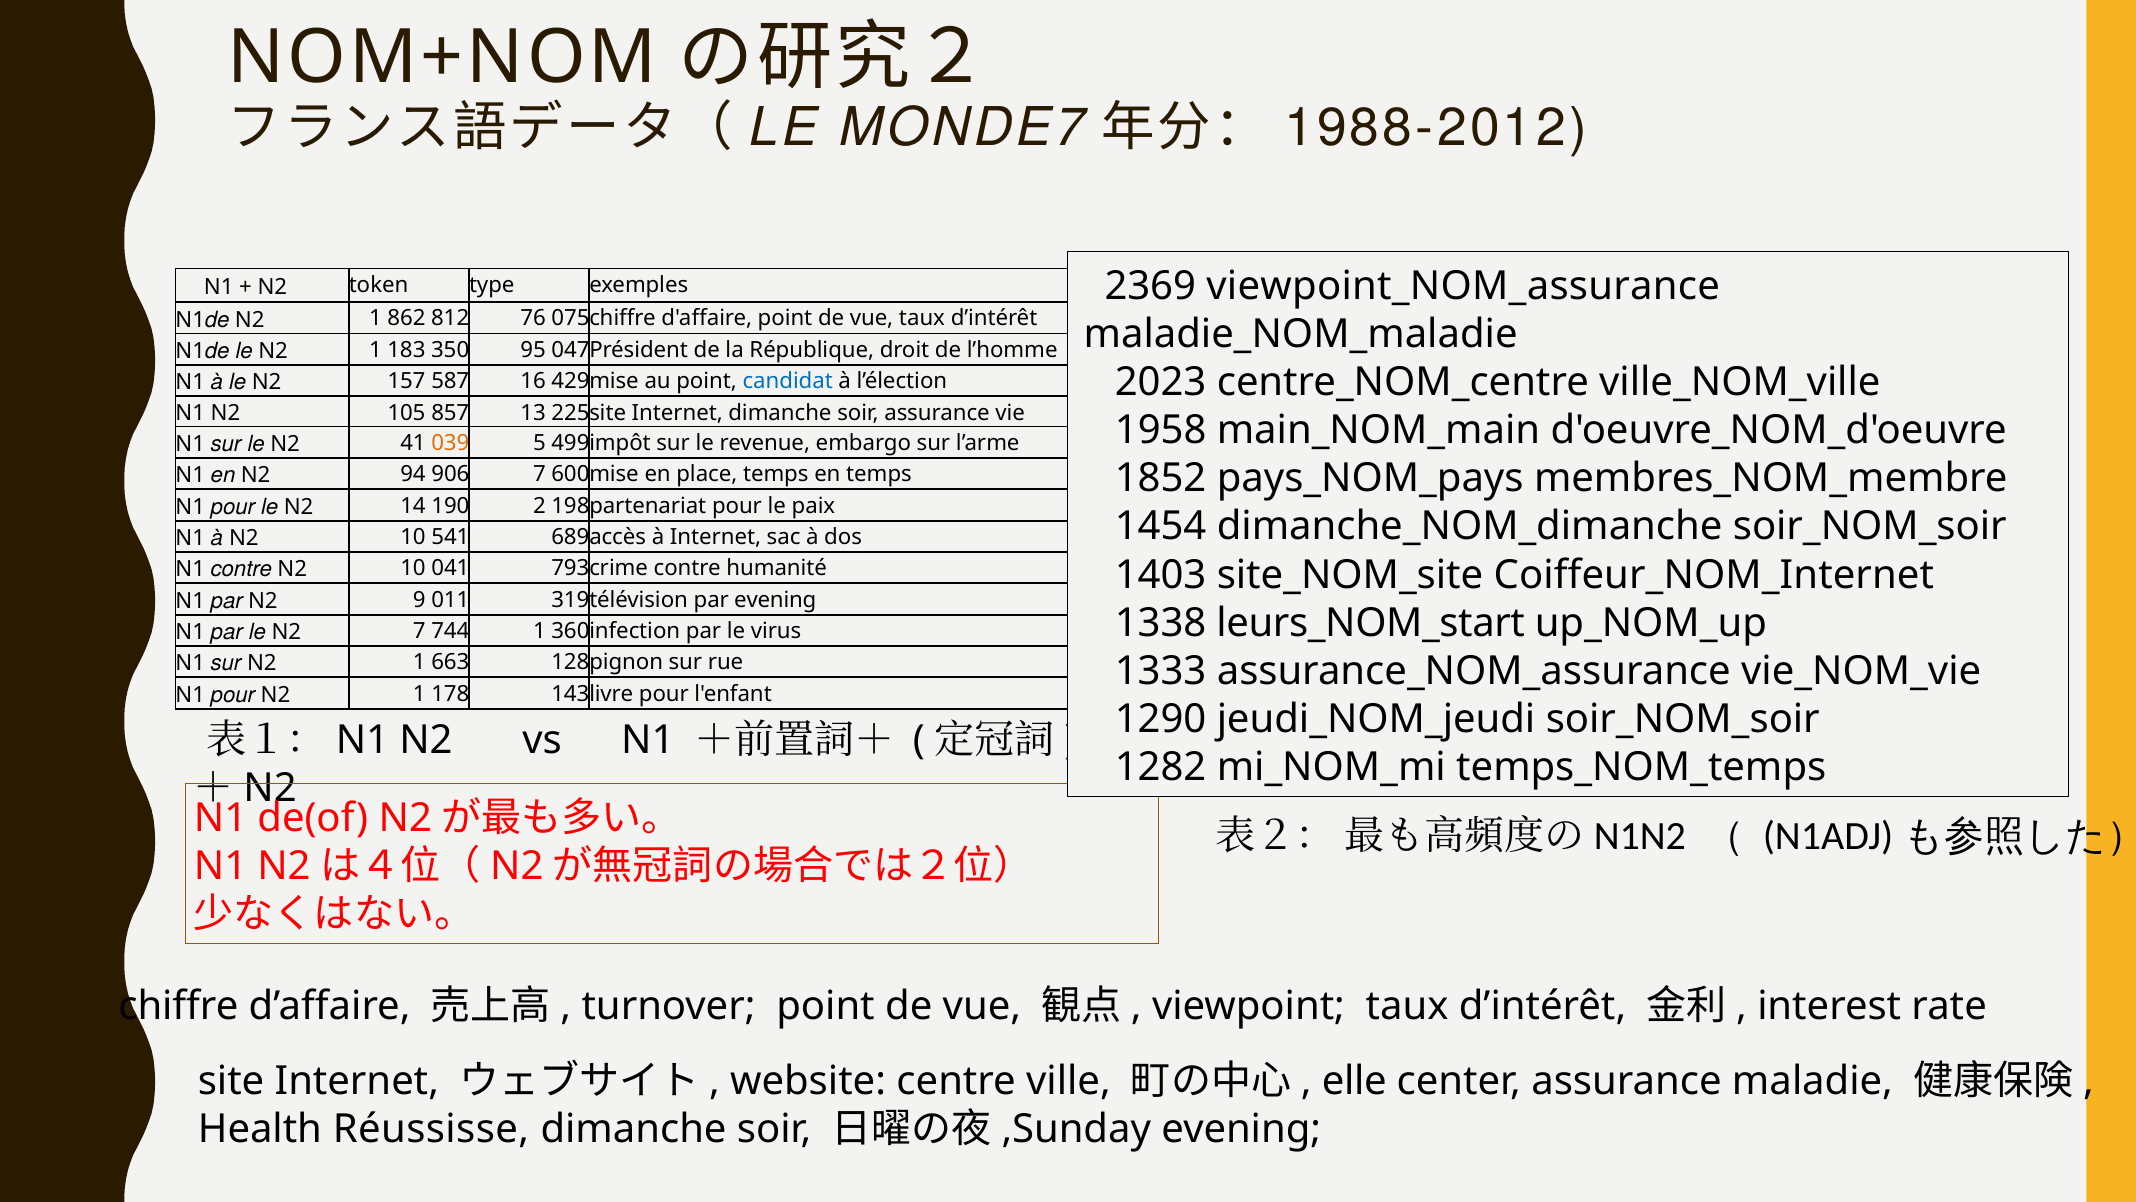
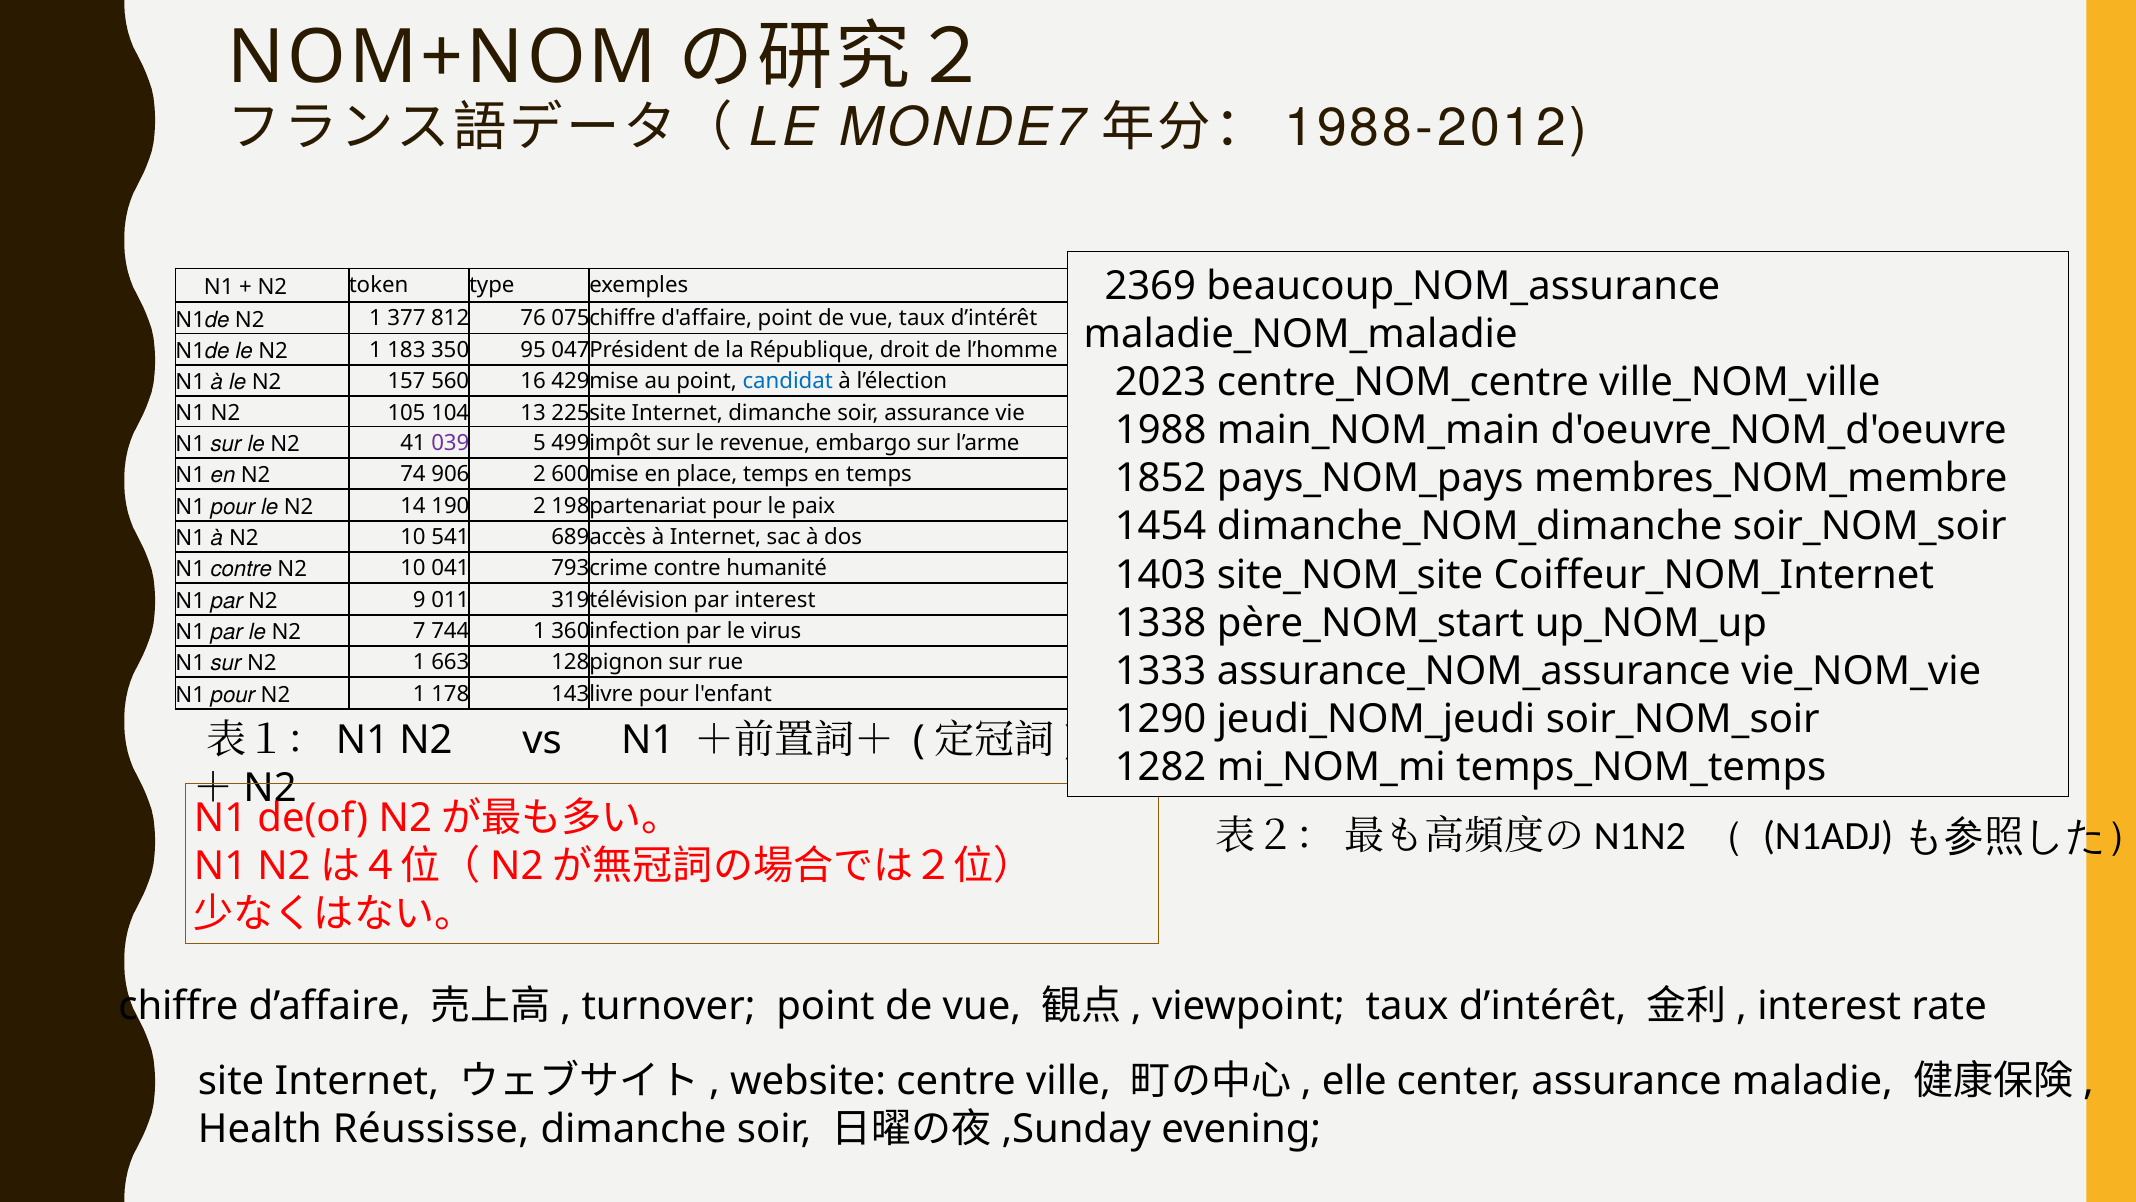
viewpoint_NOM_assurance: viewpoint_NOM_assurance -> beaucoup_NOM_assurance (1463, 286)
862: 862 -> 377 (406, 318)
587: 587 -> 560 (450, 381)
857: 857 -> 104 (450, 413)
1958: 1958 -> 1988 (1161, 430)
039 colour: orange -> purple (450, 443)
94: 94 -> 74 (413, 474)
906 7: 7 -> 2 (539, 474)
par evening: evening -> interest (775, 600)
leurs_NOM_start: leurs_NOM_start -> père_NOM_start (1370, 623)
